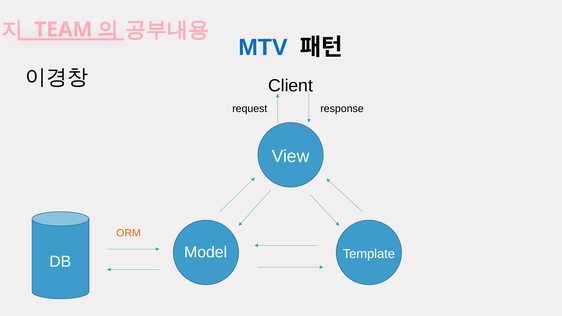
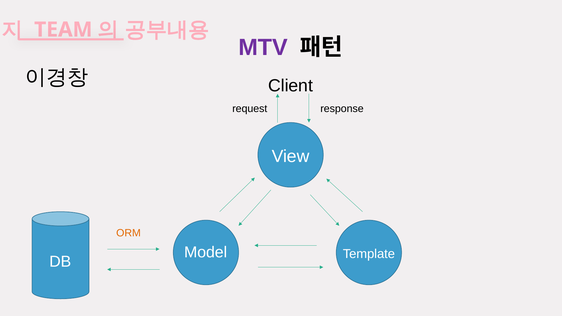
MTV colour: blue -> purple (263, 48)
